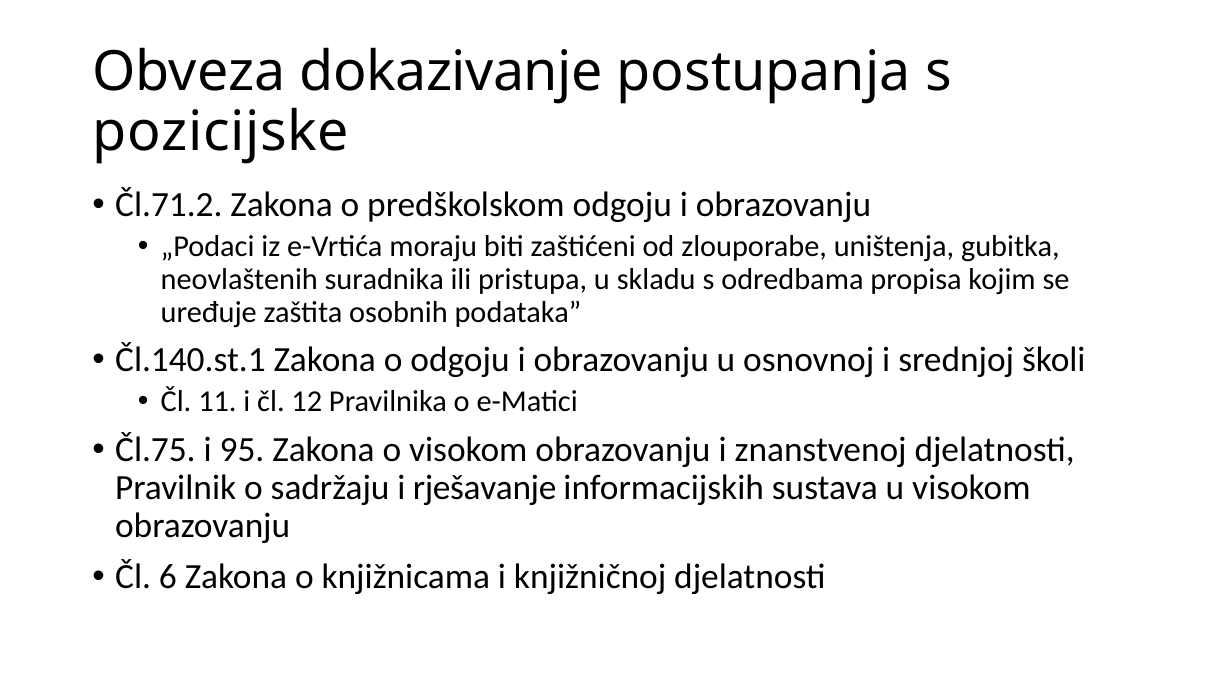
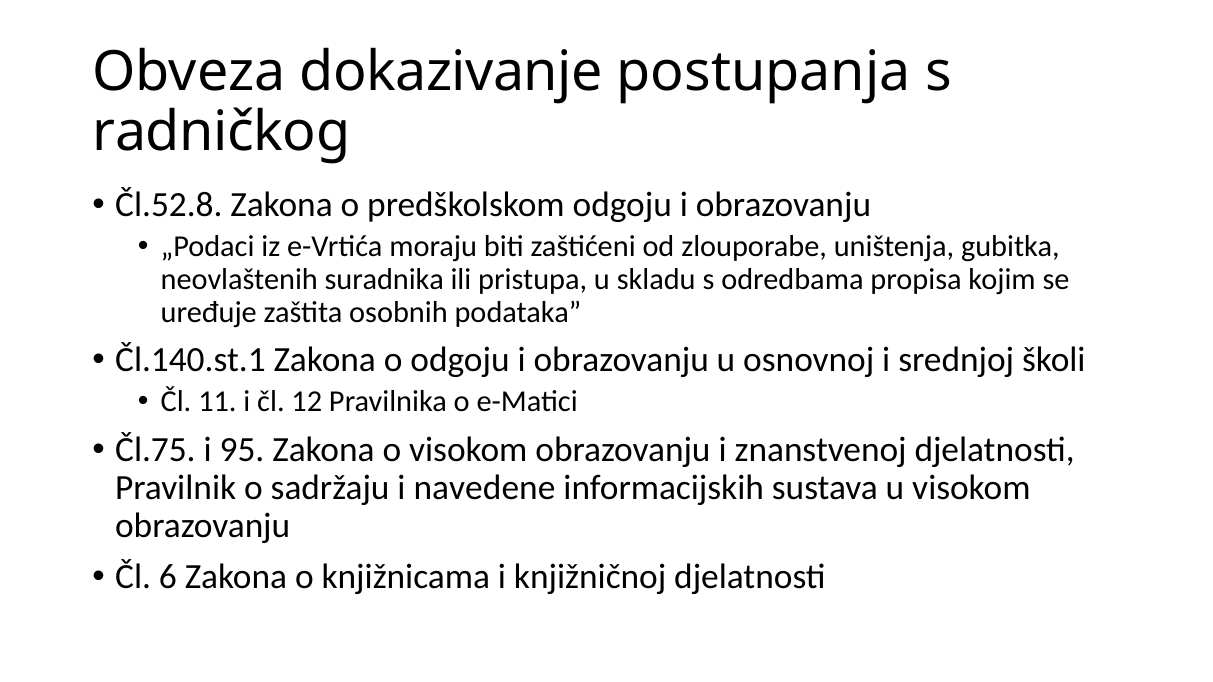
pozicijske: pozicijske -> radničkog (221, 132)
Čl.71.2: Čl.71.2 -> Čl.52.8 (169, 205)
rješavanje: rješavanje -> navedene (484, 488)
